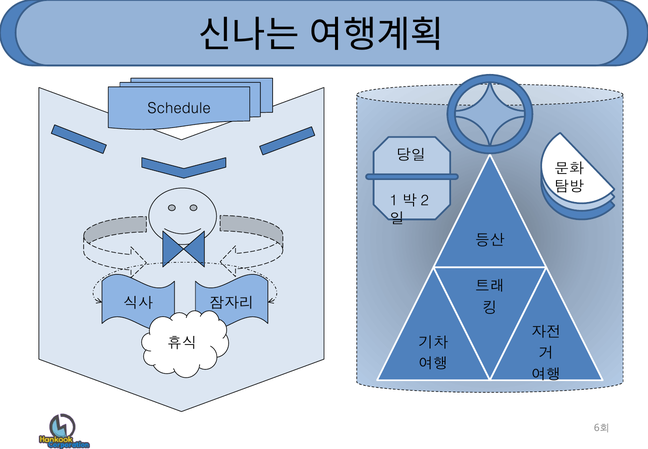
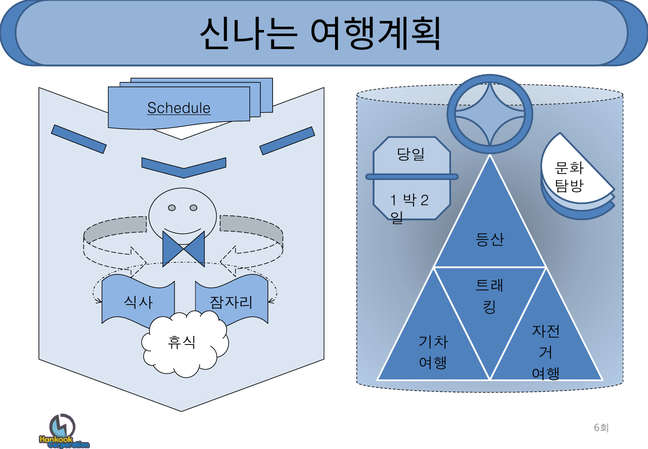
Schedule underline: none -> present (179, 108)
